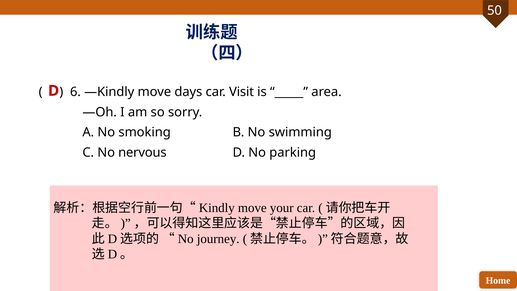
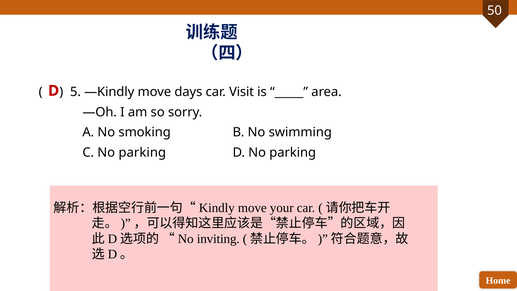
6: 6 -> 5 (75, 92)
C No nervous: nervous -> parking (142, 152)
journey: journey -> inviting (218, 239)
